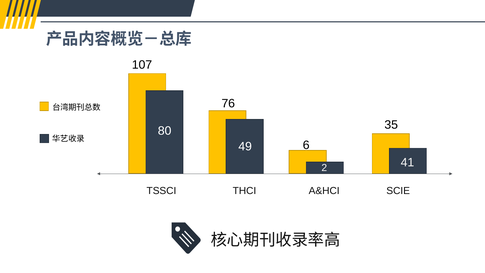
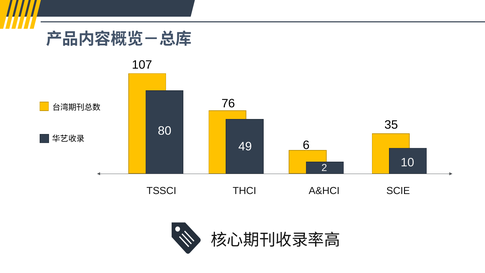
41: 41 -> 10 (407, 162)
